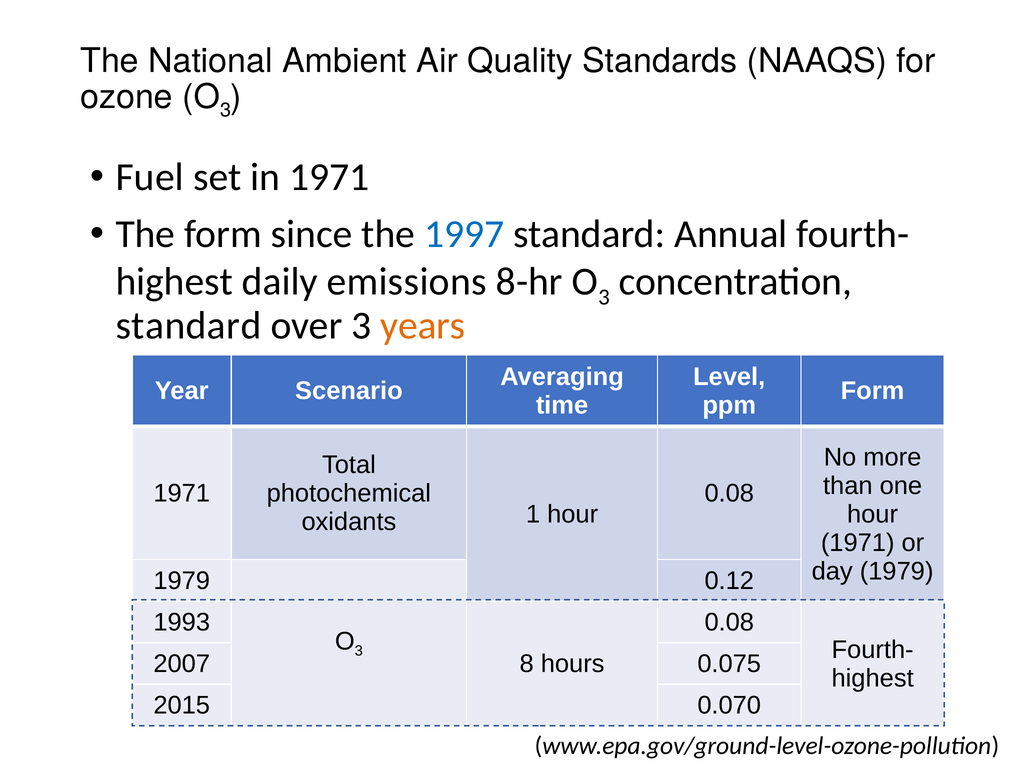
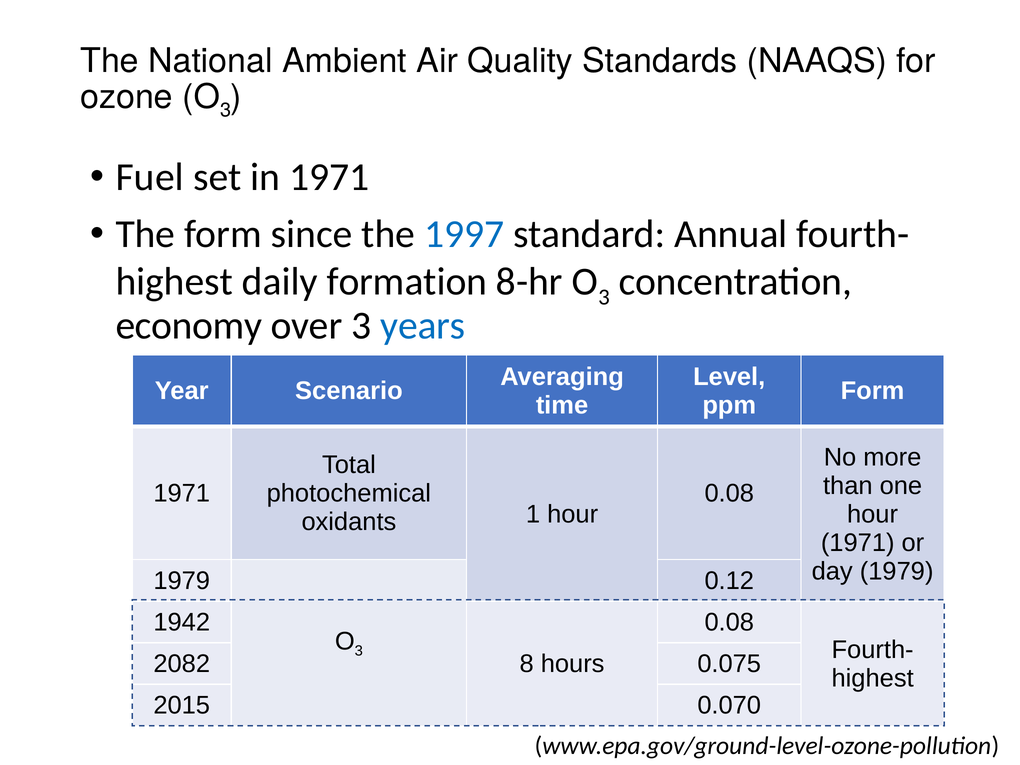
emissions: emissions -> formation (407, 282)
standard: standard -> economy (189, 326)
years colour: orange -> blue (423, 326)
1993: 1993 -> 1942 (182, 622)
2007: 2007 -> 2082 (182, 664)
